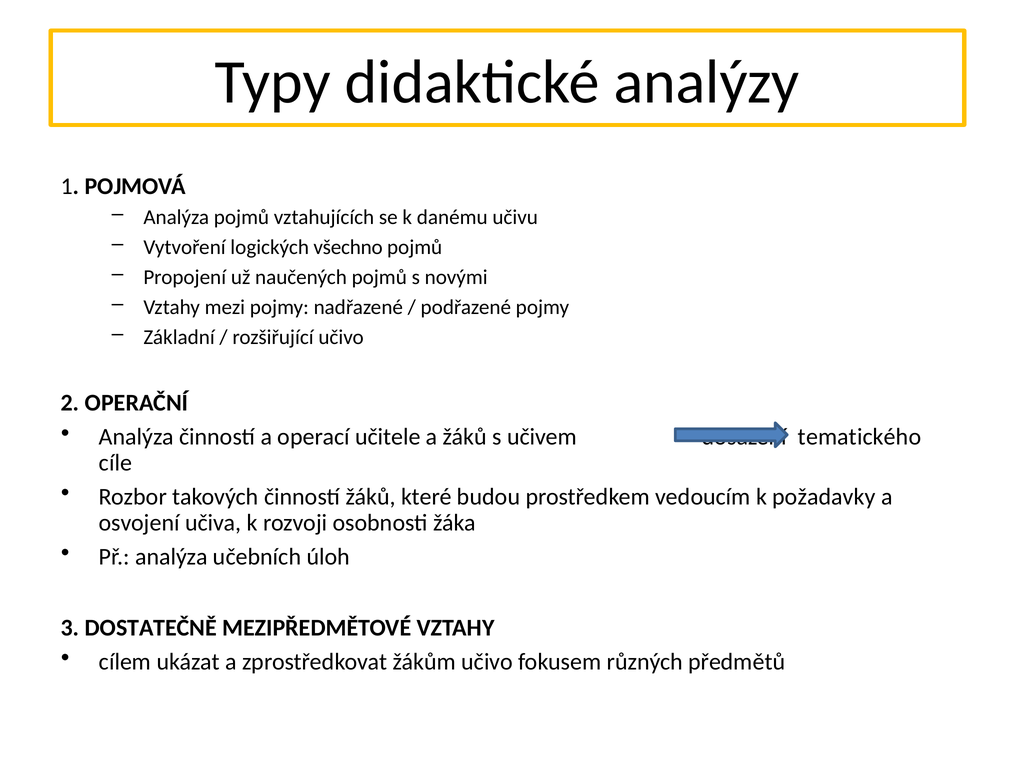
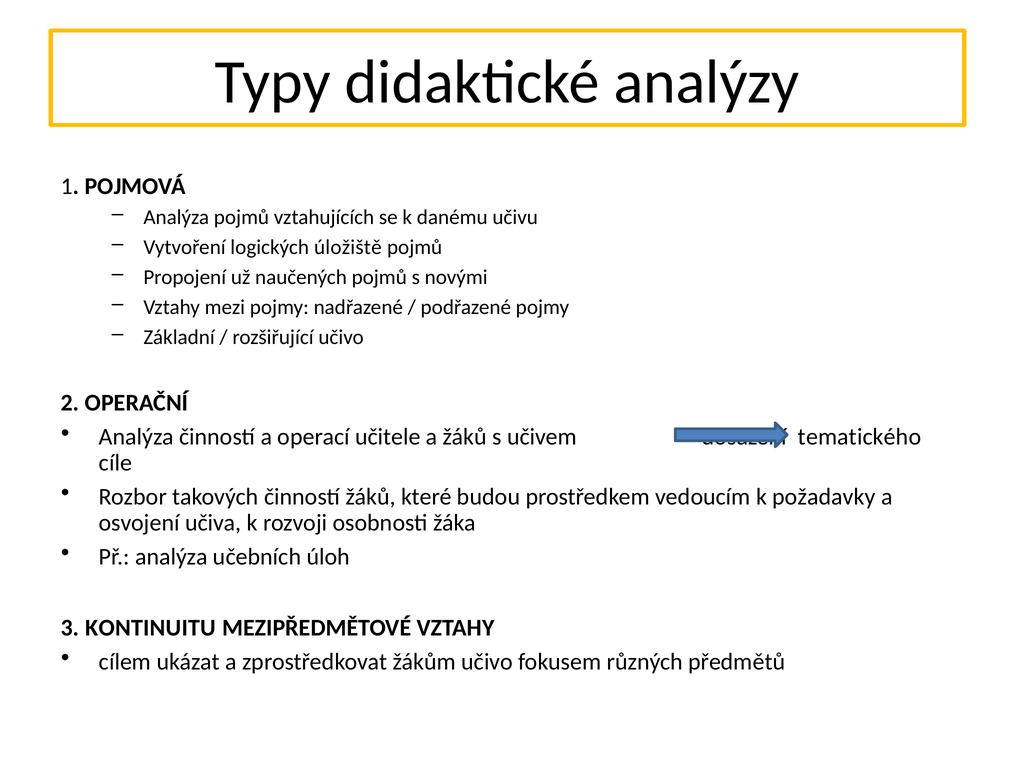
všechno: všechno -> úložiště (348, 247)
DOSTATEČNĚ: DOSTATEČNĚ -> KONTINUITU (151, 627)
